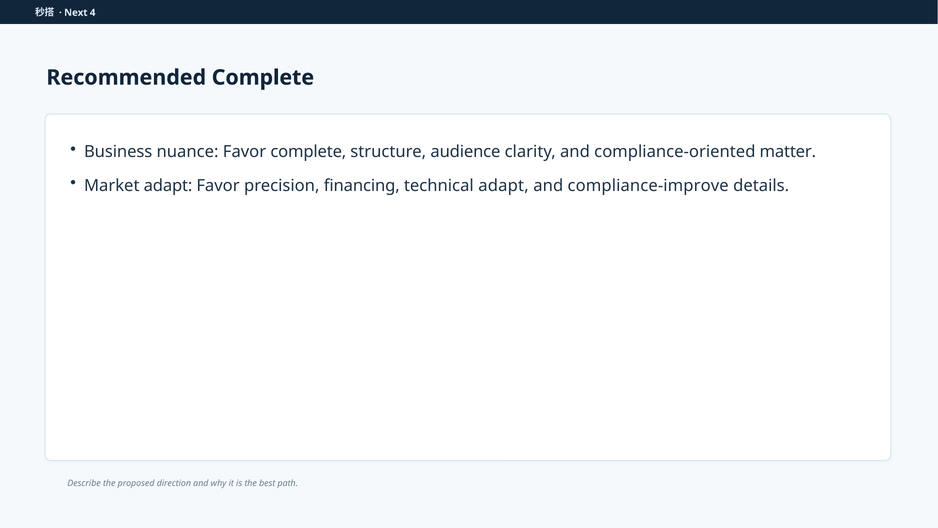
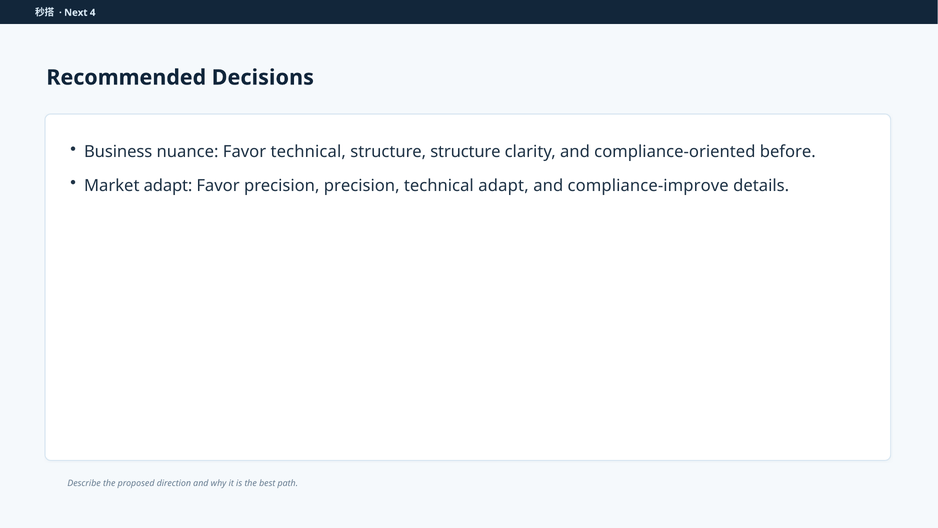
Recommended Complete: Complete -> Decisions (263, 77)
Favor complete: complete -> technical (308, 152)
structure audience: audience -> structure (465, 152)
matter: matter -> before (788, 152)
precision financing: financing -> precision (362, 185)
